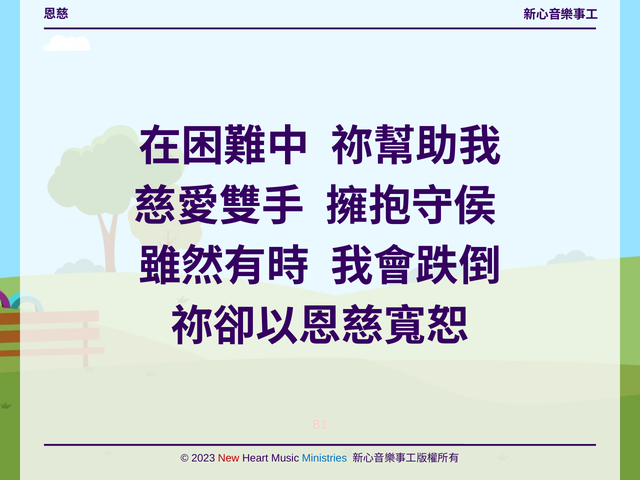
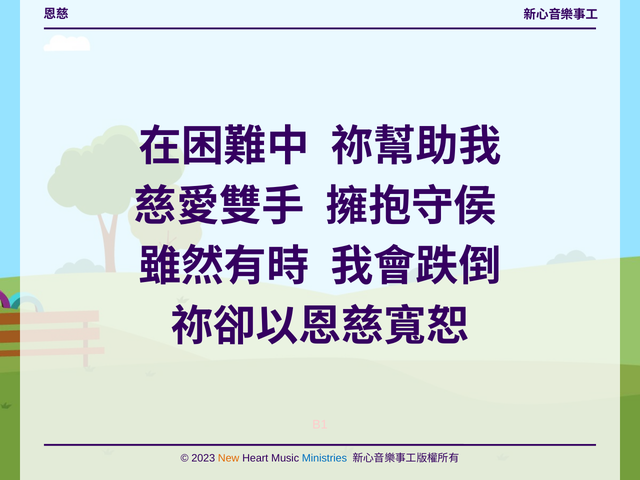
New colour: red -> orange (229, 458)
